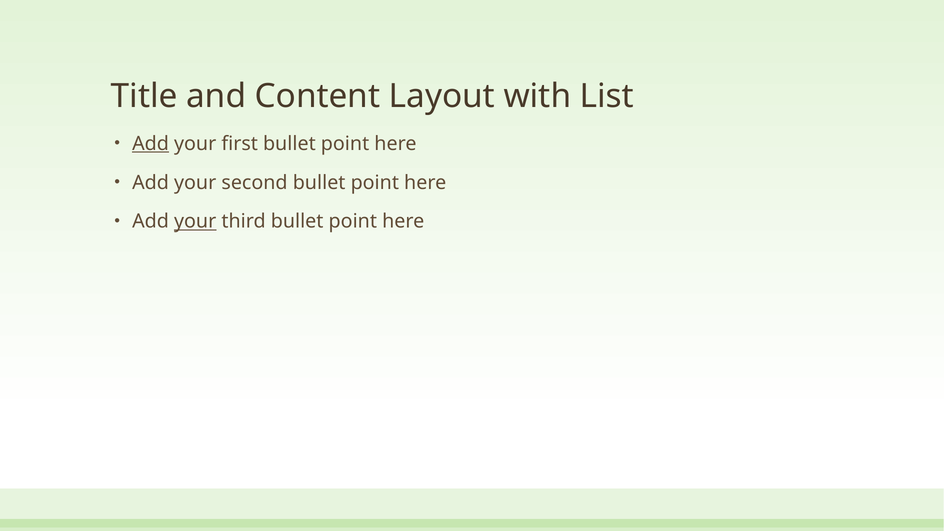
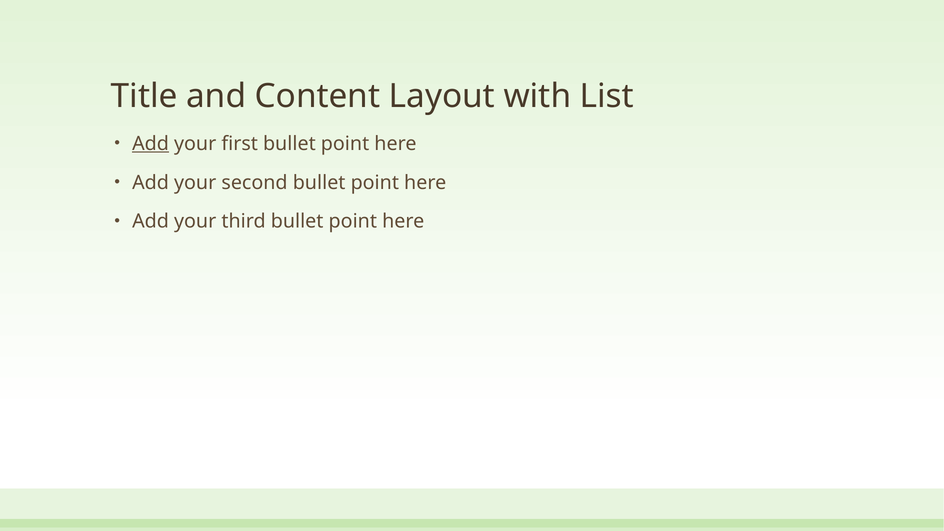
your underline: present -> none (195, 221)
